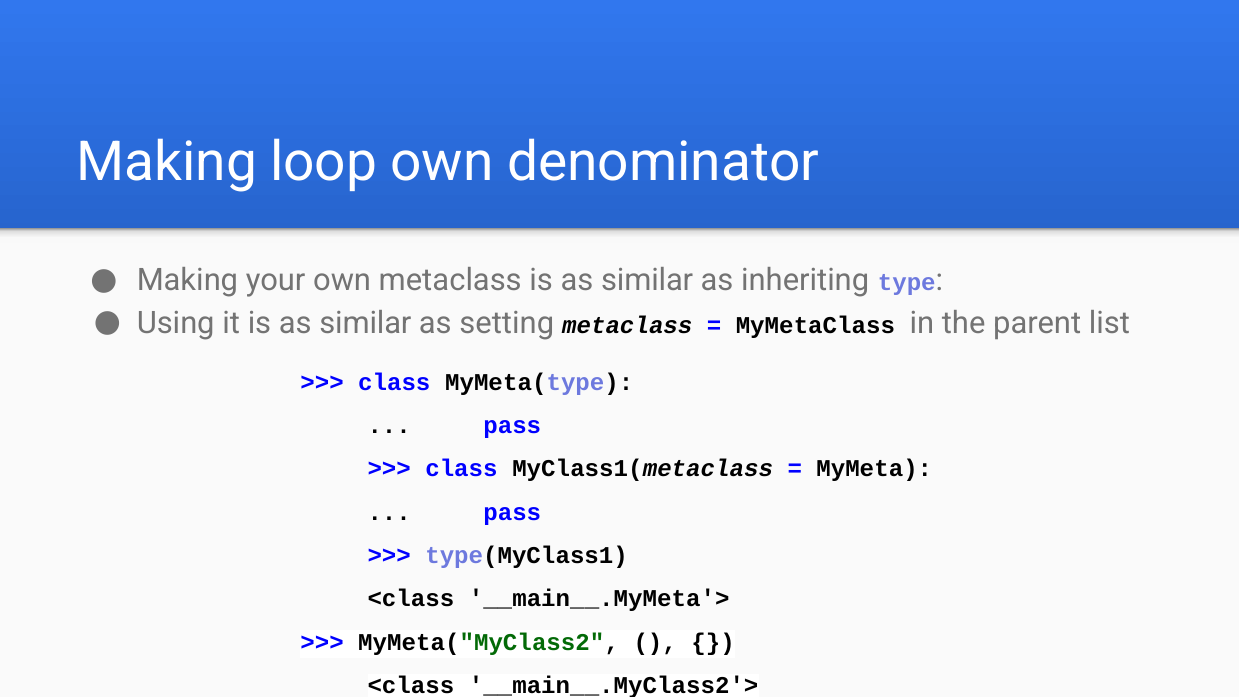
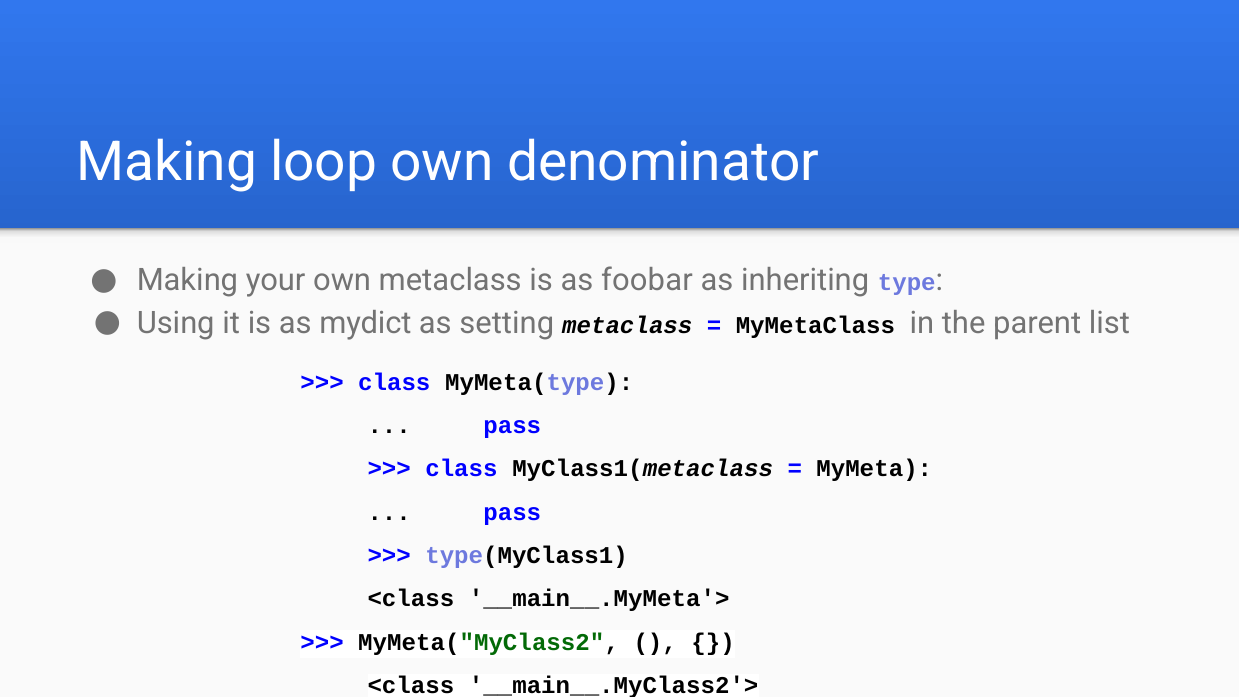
metaclass is as similar: similar -> foobar (647, 281)
it is as similar: similar -> mydict (365, 323)
